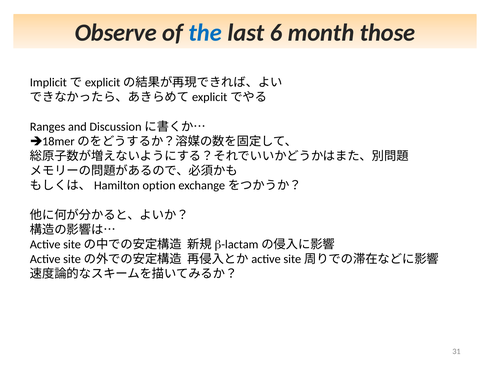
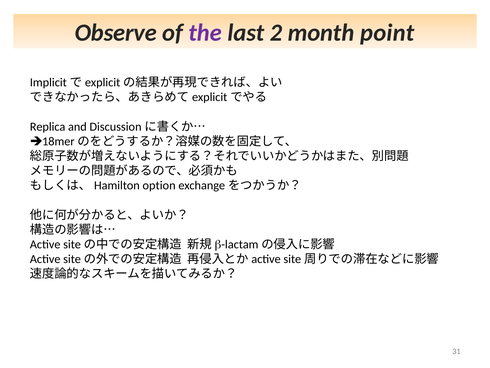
the colour: blue -> purple (205, 33)
6: 6 -> 2 (276, 33)
those: those -> point (387, 33)
Ranges: Ranges -> Replica (48, 127)
